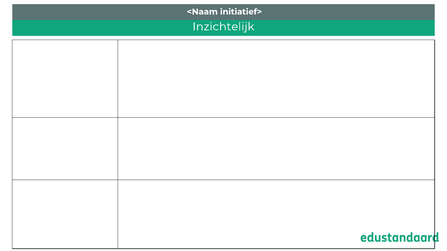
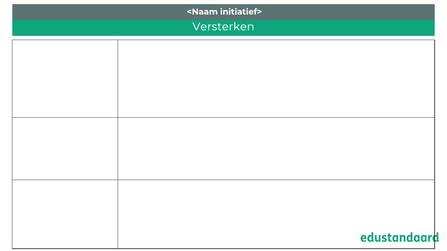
Inzichtelijk: Inzichtelijk -> Versterken (223, 27)
